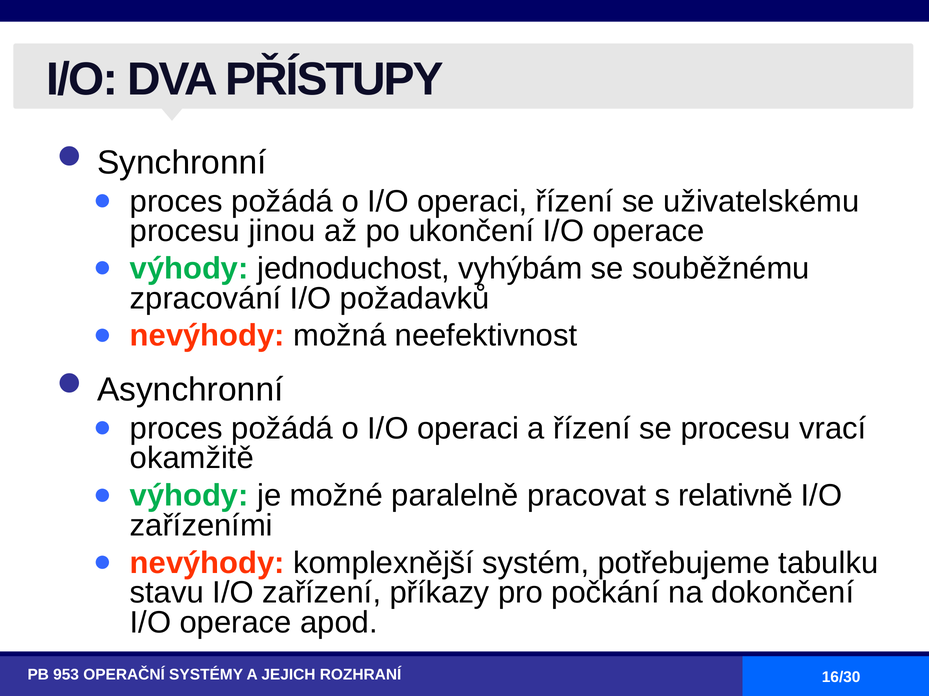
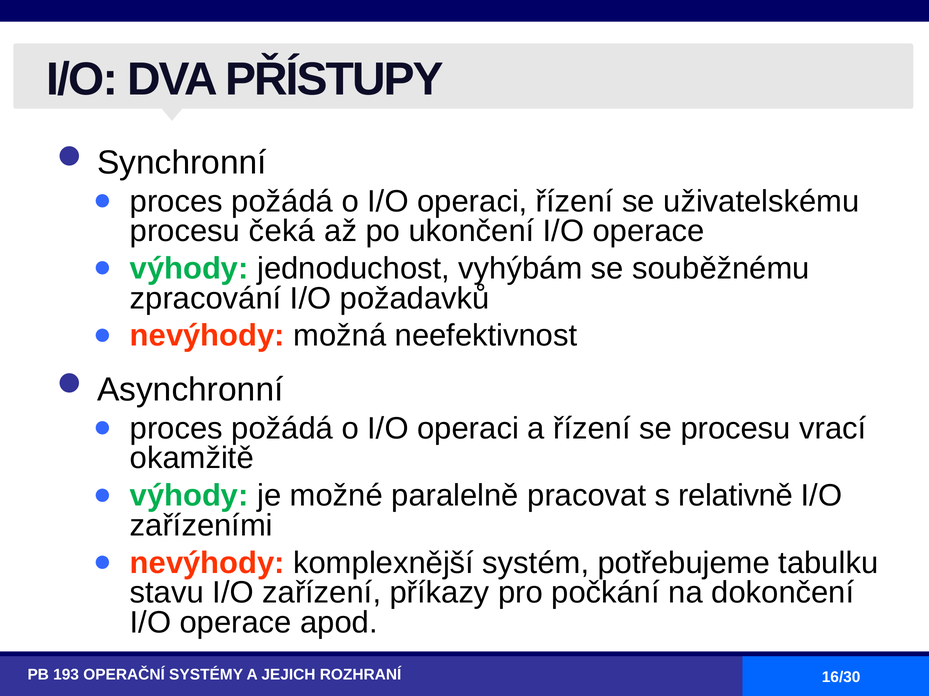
jinou: jinou -> čeká (282, 231)
953: 953 -> 193 (66, 675)
